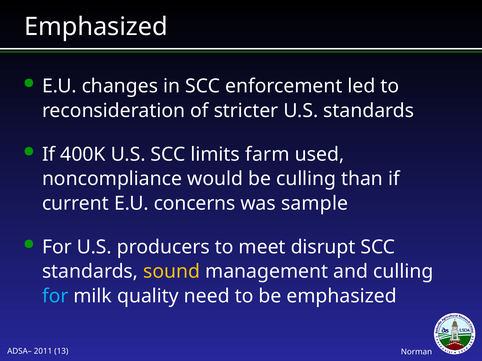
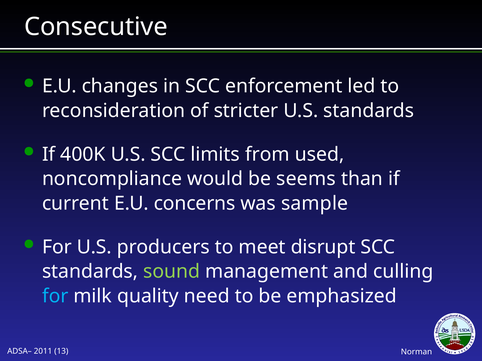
Emphasized: Emphasized -> Consecutive (96, 27)
farm: farm -> from (267, 155)
be culling: culling -> seems (306, 179)
sound colour: yellow -> light green (172, 272)
